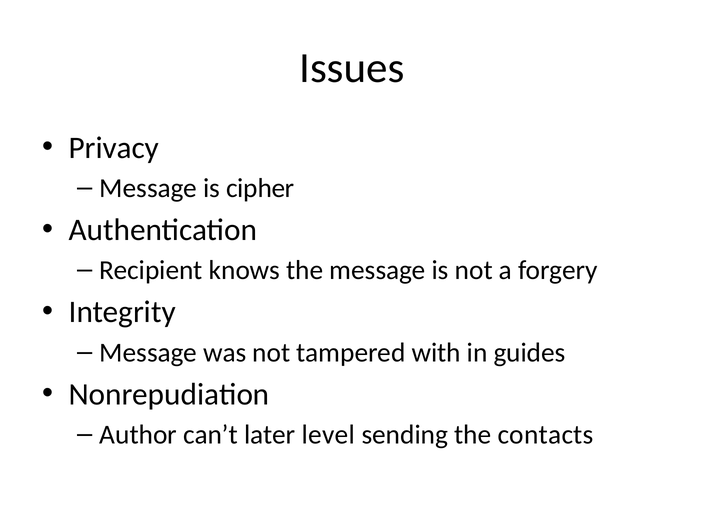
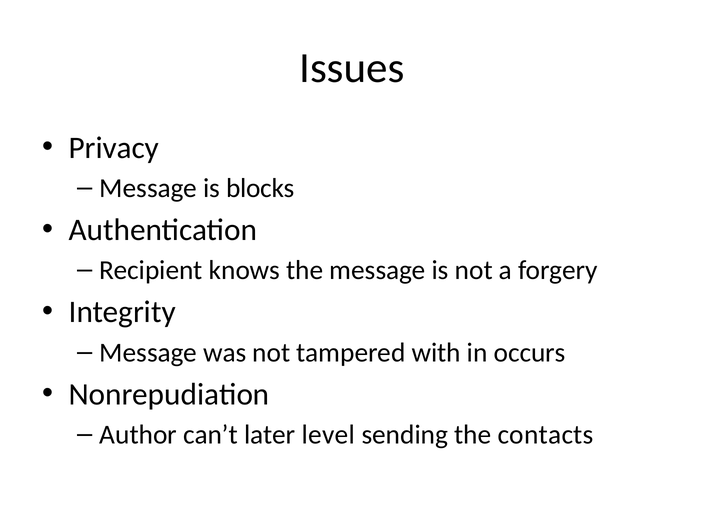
cipher: cipher -> blocks (260, 188)
guides: guides -> occurs (530, 352)
